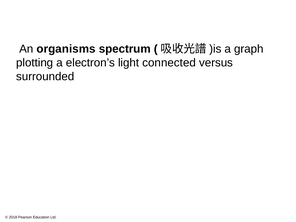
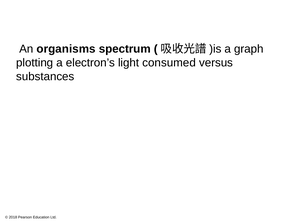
connected: connected -> consumed (169, 63)
surrounded: surrounded -> substances (45, 77)
